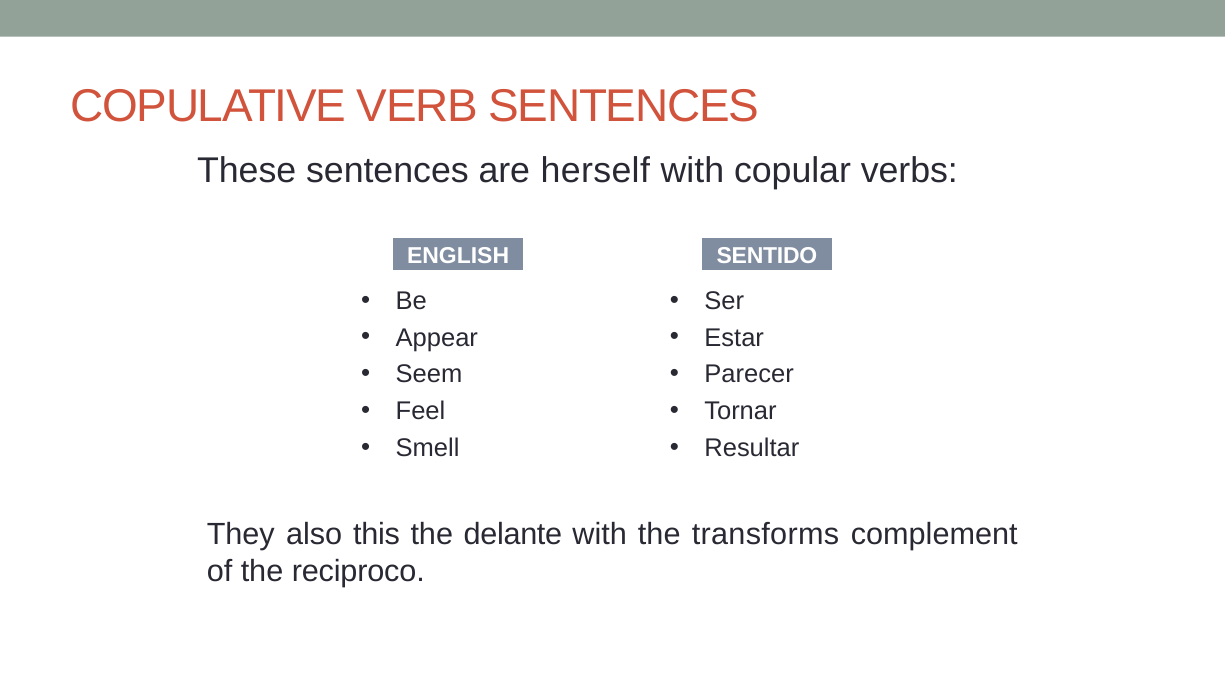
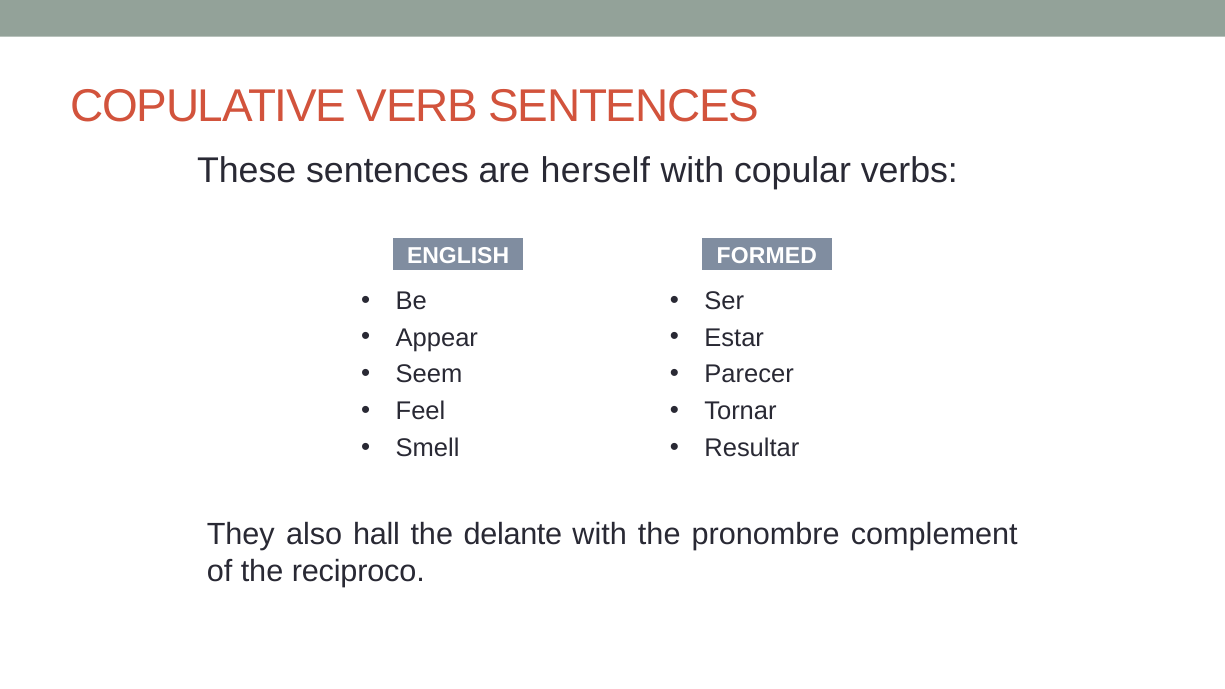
SENTIDO: SENTIDO -> FORMED (767, 256)
this: this -> hall (376, 535)
transforms: transforms -> pronombre (766, 535)
